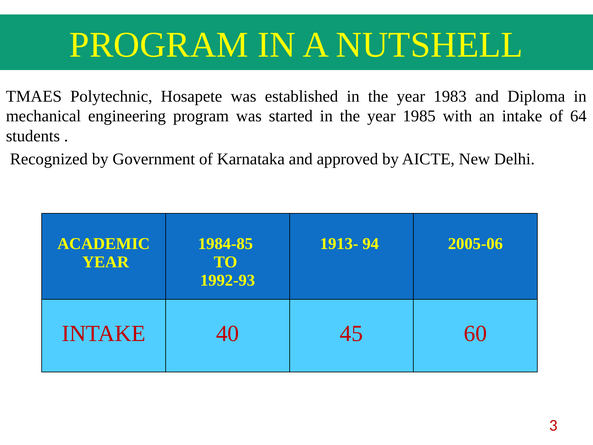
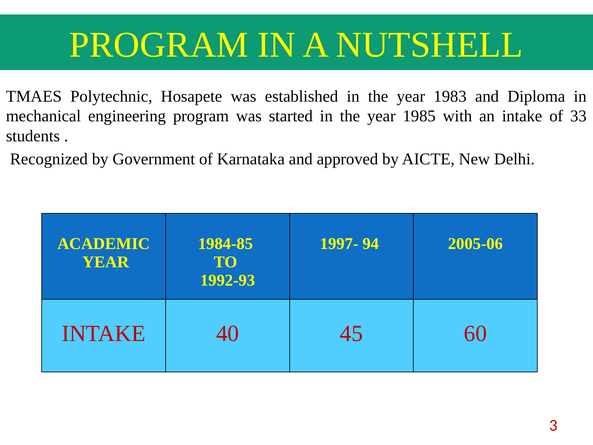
64: 64 -> 33 (578, 116)
1913-: 1913- -> 1997- (339, 244)
